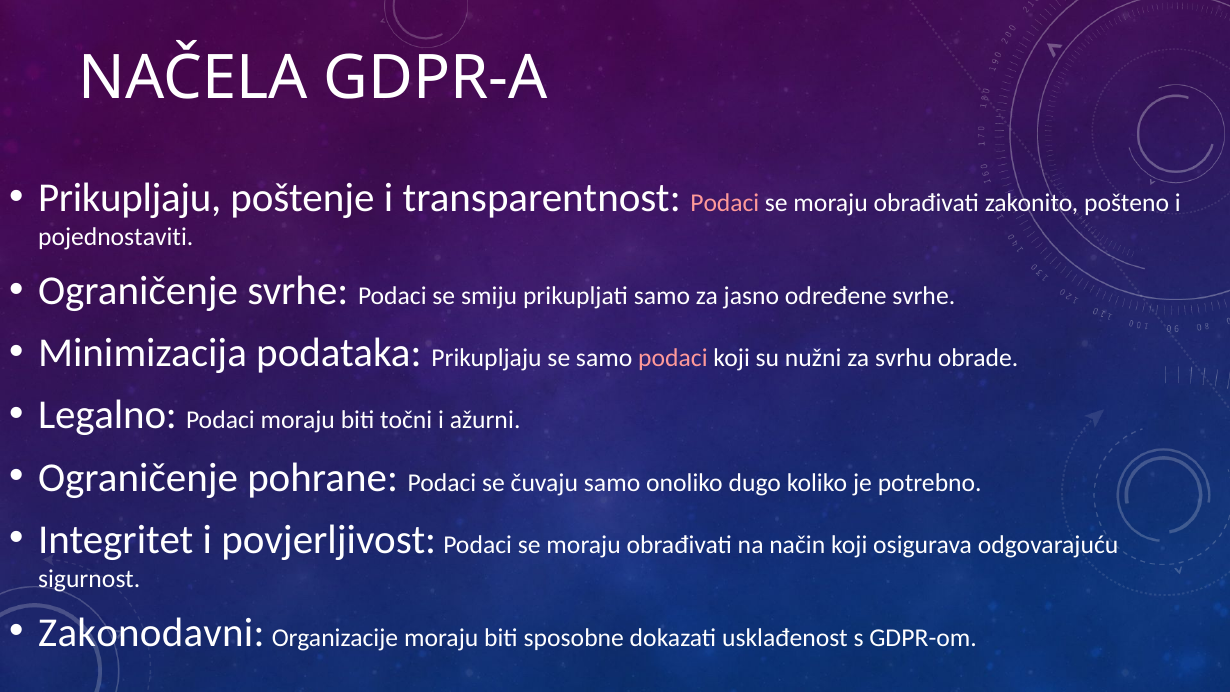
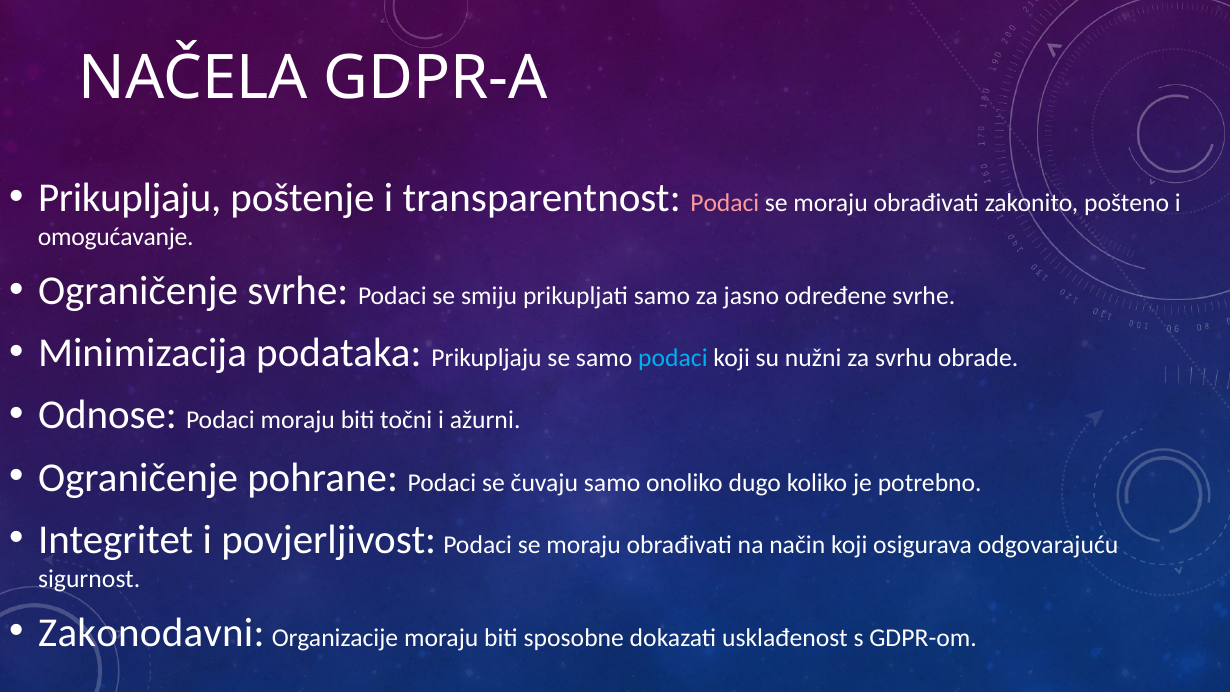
pojednostaviti: pojednostaviti -> omogućavanje (116, 237)
podaci colour: pink -> light blue (673, 358)
Legalno: Legalno -> Odnose (107, 415)
